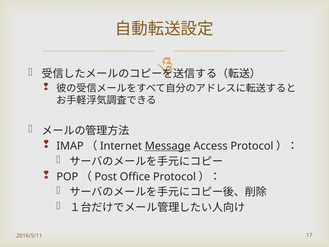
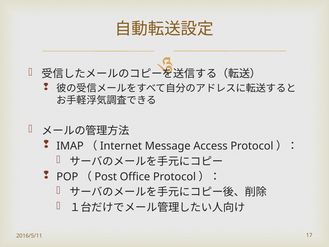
Message underline: present -> none (168, 146)
